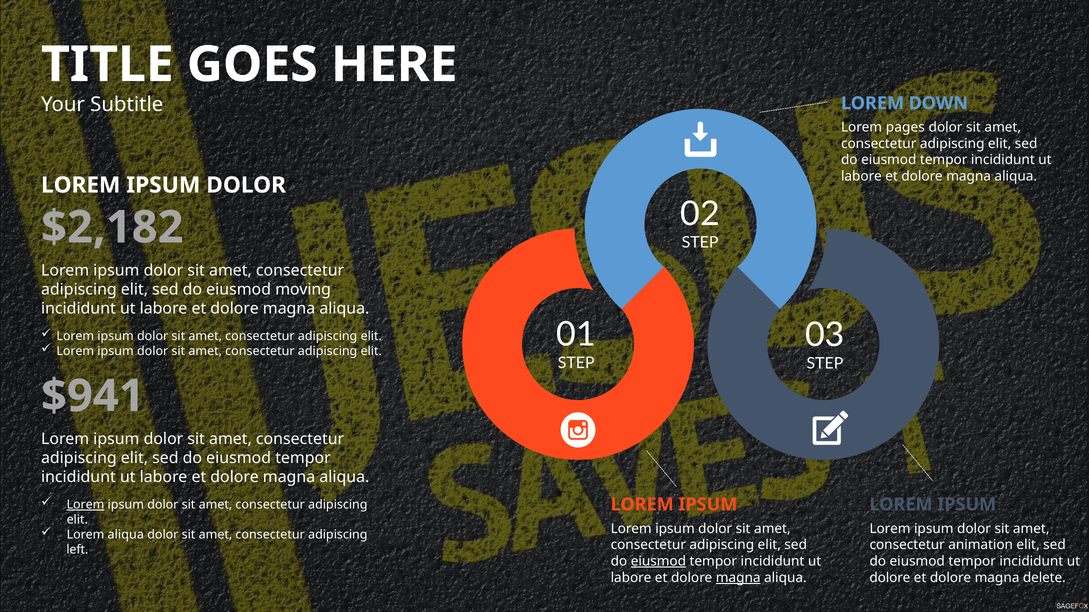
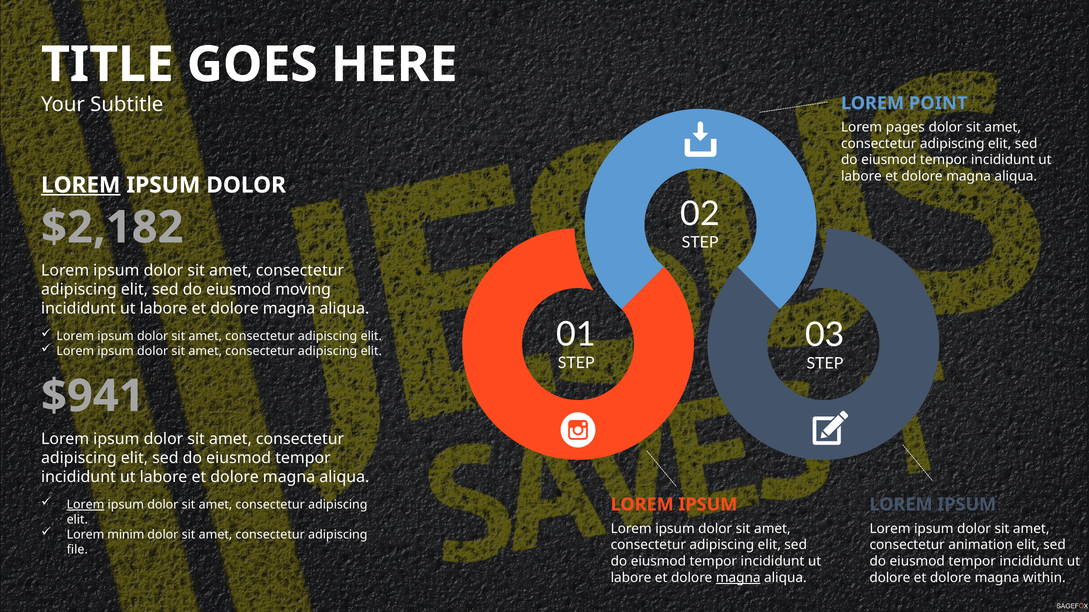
DOWN: DOWN -> POINT (938, 103)
LOREM underline: none -> present (81, 185)
Lorem aliqua: aliqua -> minim (126, 535)
left: left -> file (77, 550)
eiusmod underline: present -> none (658, 562)
delete: delete -> within (1044, 578)
